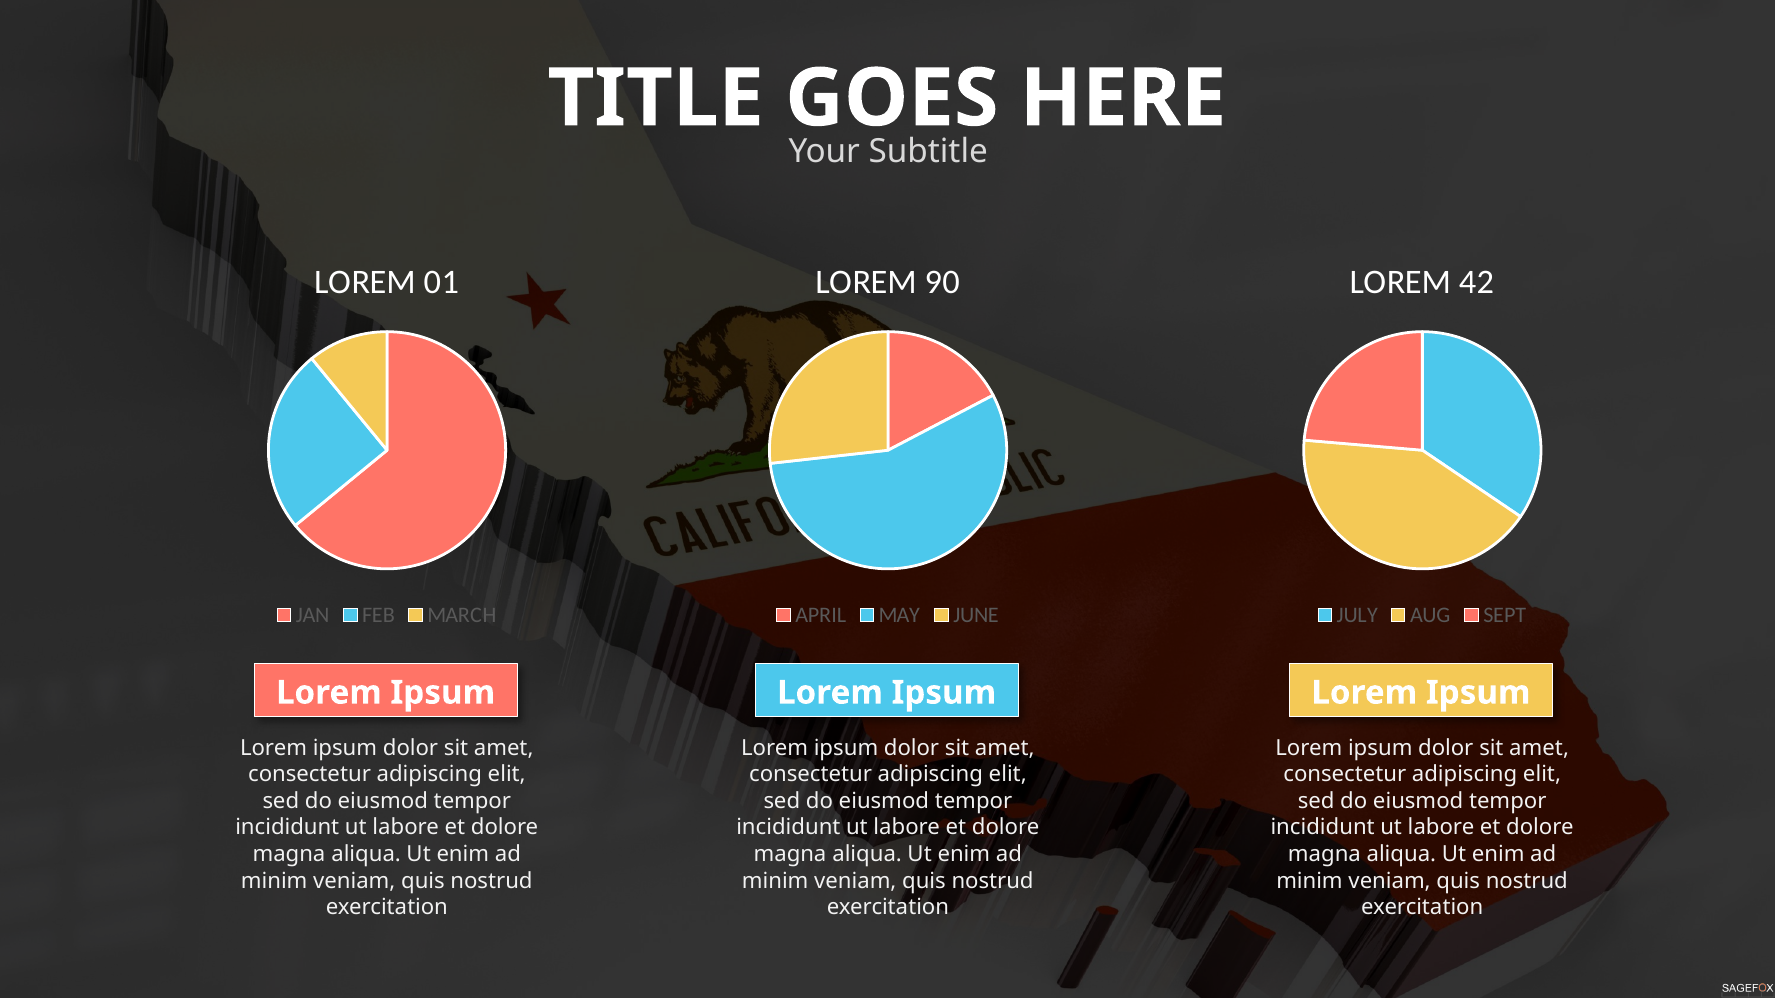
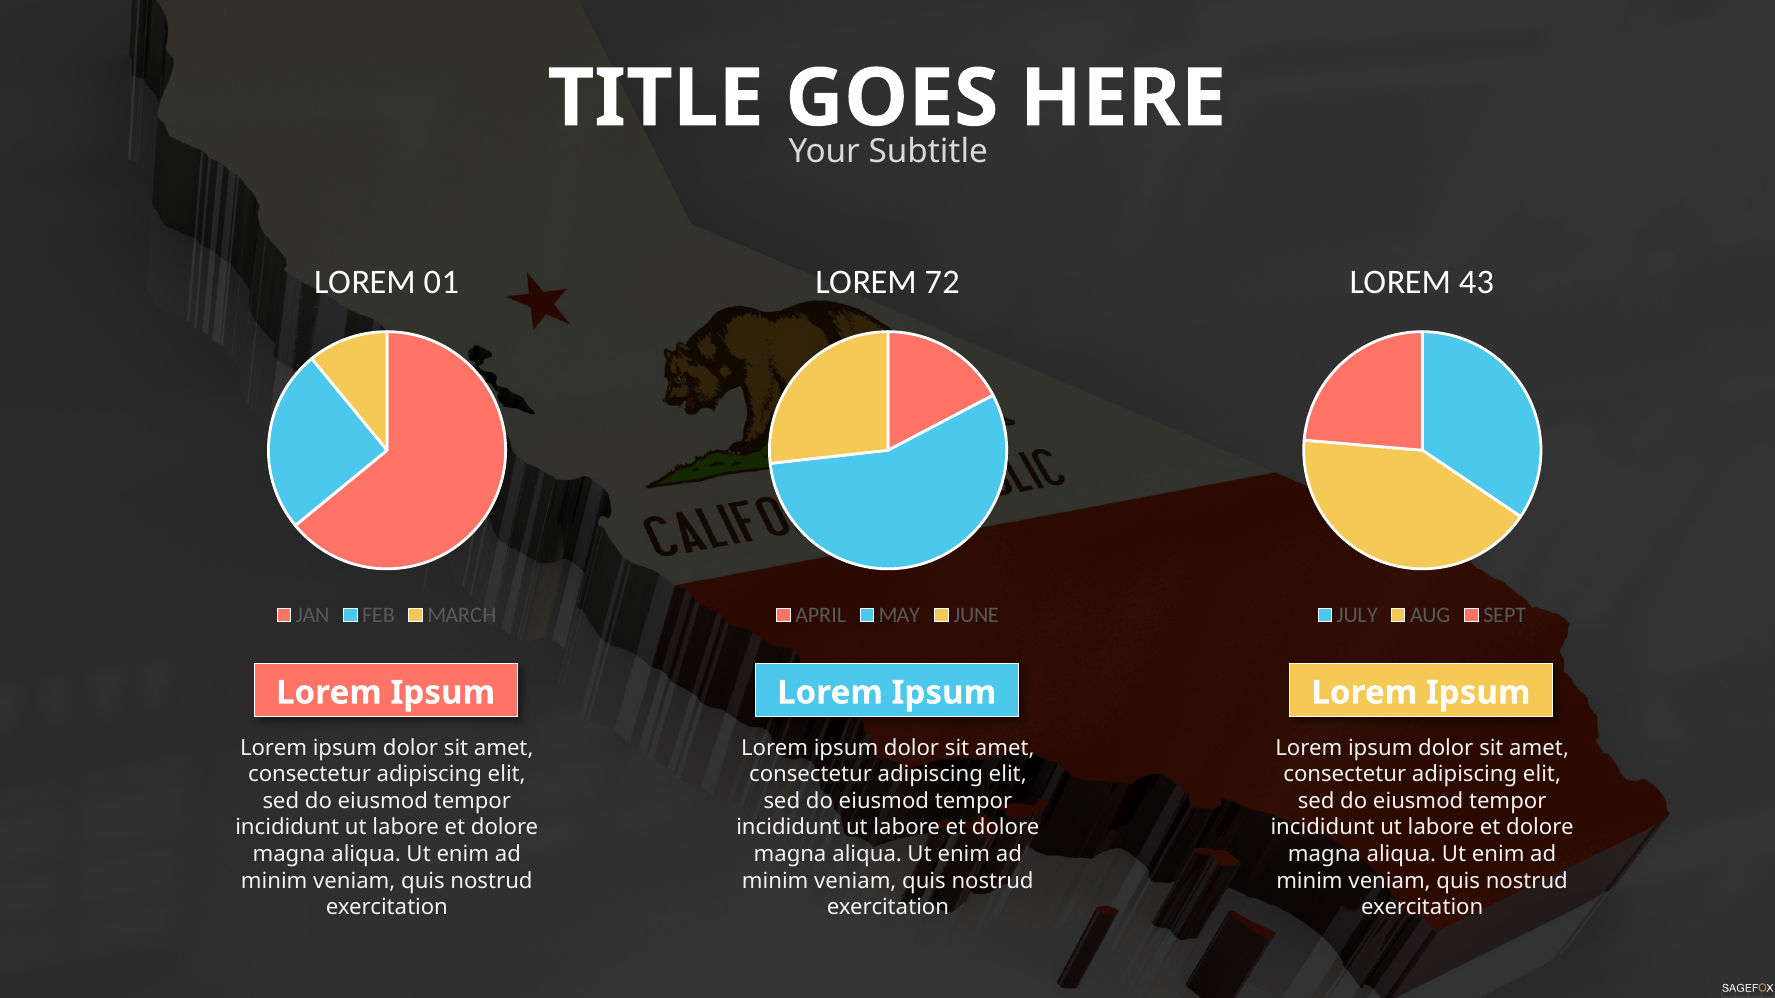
90: 90 -> 72 (942, 282)
42: 42 -> 43 (1477, 282)
